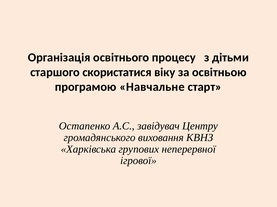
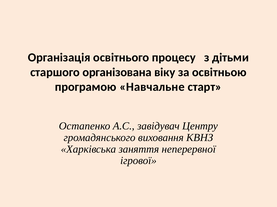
скористатися: скористатися -> організована (117, 72)
групових: групових -> заняття (139, 150)
